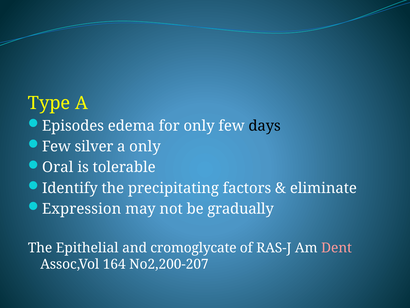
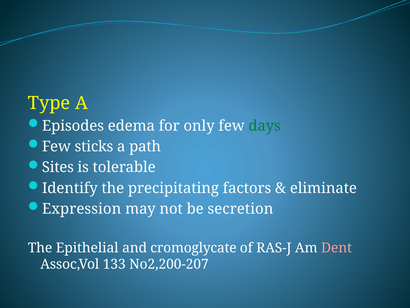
days colour: black -> green (265, 126)
silver: silver -> sticks (94, 146)
a only: only -> path (145, 146)
Oral: Oral -> Sites (58, 167)
gradually: gradually -> secretion (240, 209)
164: 164 -> 133 (114, 264)
